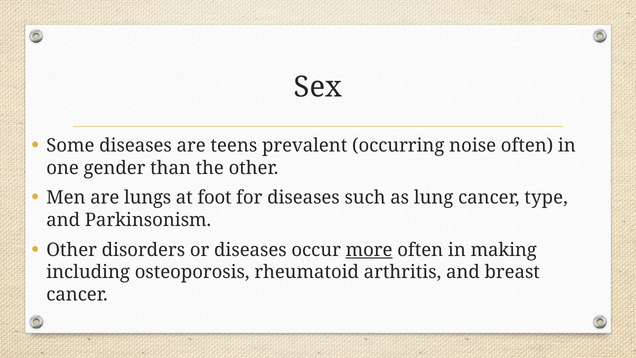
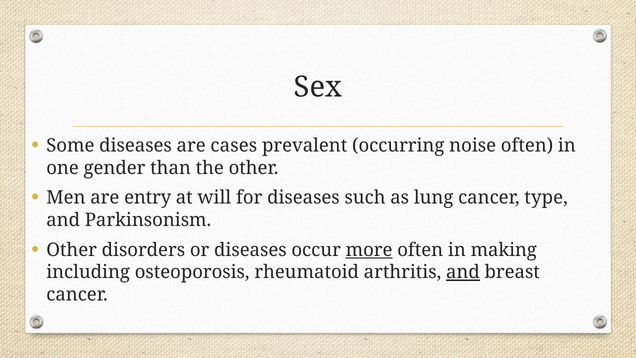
teens: teens -> cases (234, 146)
lungs: lungs -> entry (148, 198)
foot: foot -> will (214, 198)
and underline: none -> present (463, 272)
